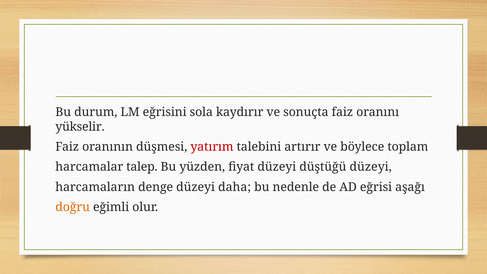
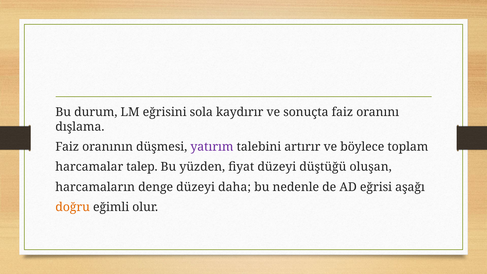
yükselir: yükselir -> dışlama (80, 127)
yatırım colour: red -> purple (212, 147)
düştüğü düzeyi: düzeyi -> oluşan (371, 167)
